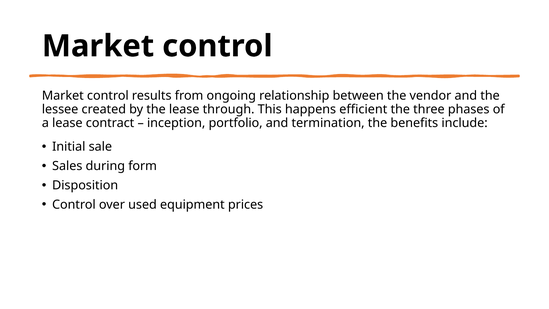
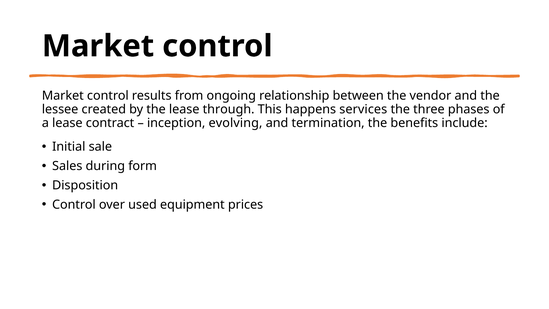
efficient: efficient -> services (363, 109)
portfolio: portfolio -> evolving (235, 123)
